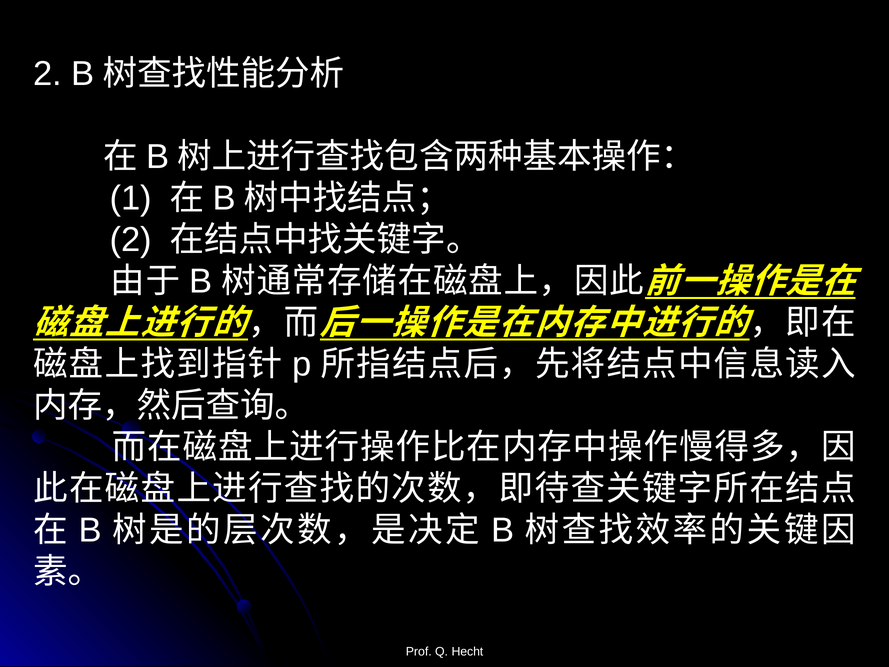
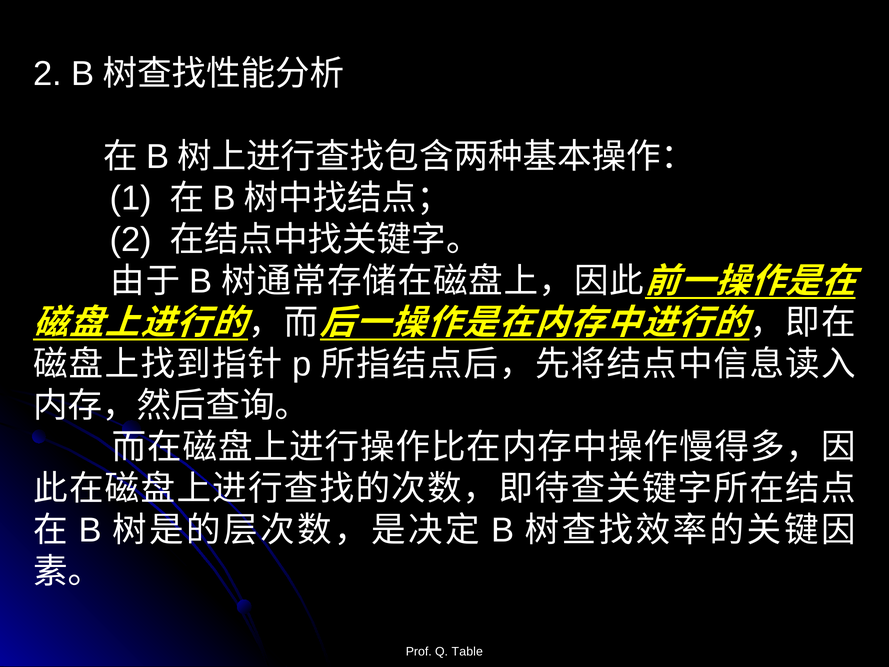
Hecht: Hecht -> Table (467, 651)
